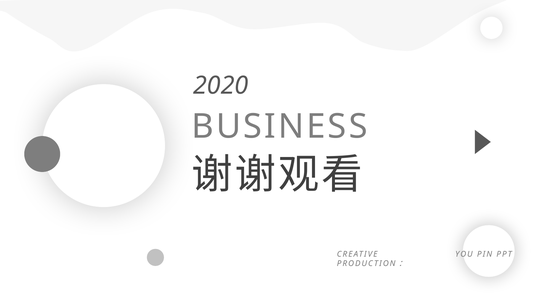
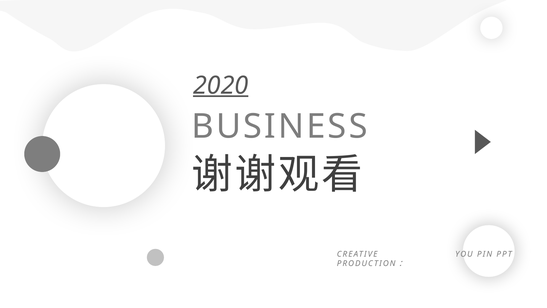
2020 underline: none -> present (221, 85)
